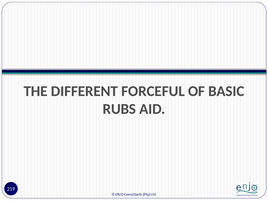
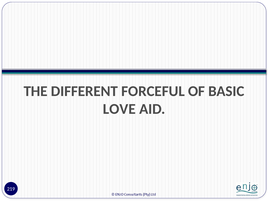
RUBS: RUBS -> LOVE (119, 109)
